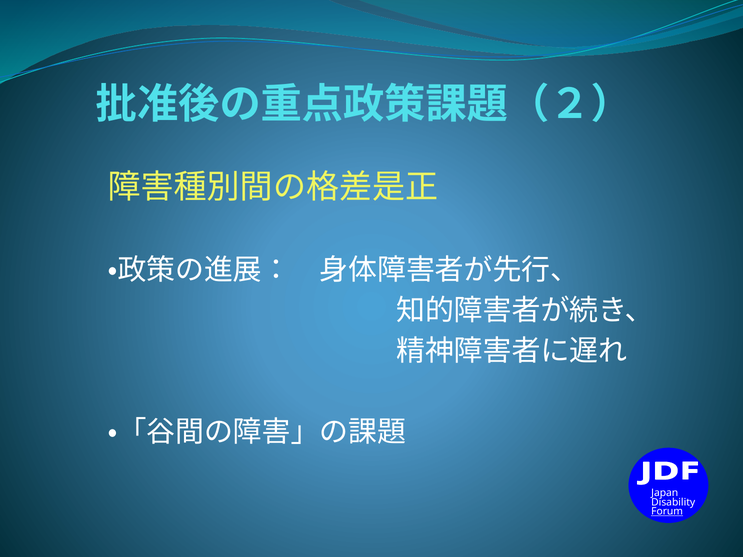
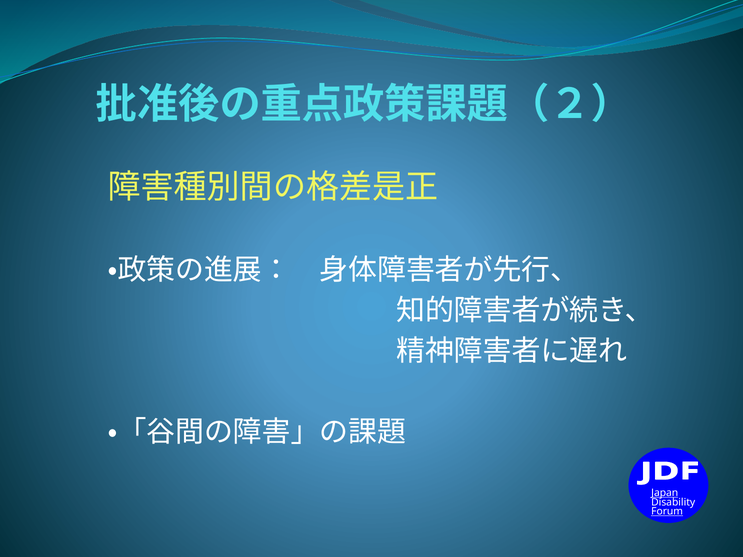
Japan underline: none -> present (665, 493)
